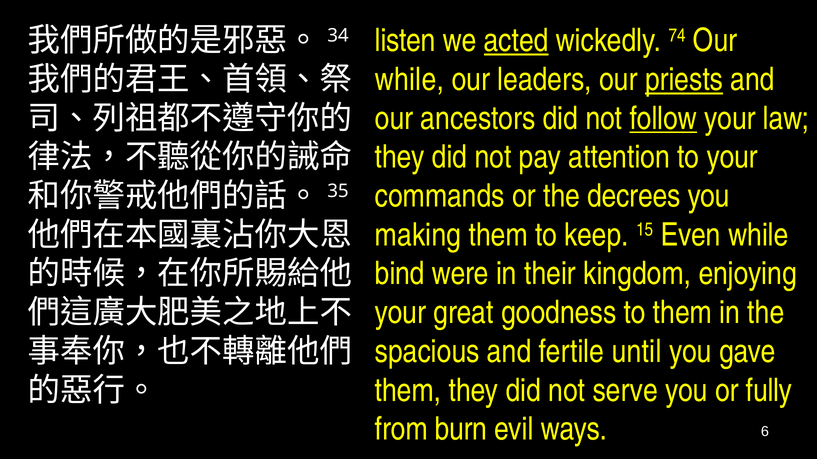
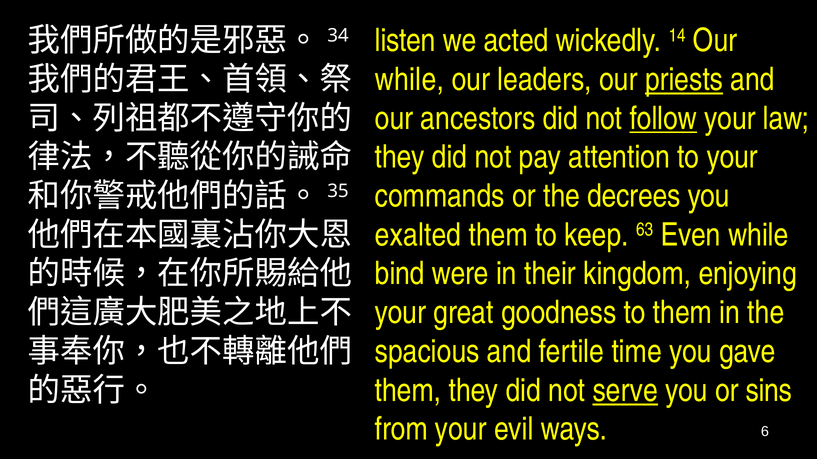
acted underline: present -> none (516, 41)
74: 74 -> 14 (677, 35)
making: making -> exalted (418, 235)
15: 15 -> 63 (645, 230)
until: until -> time (637, 352)
serve underline: none -> present (625, 391)
fully: fully -> sins (769, 391)
from burn: burn -> your (461, 430)
